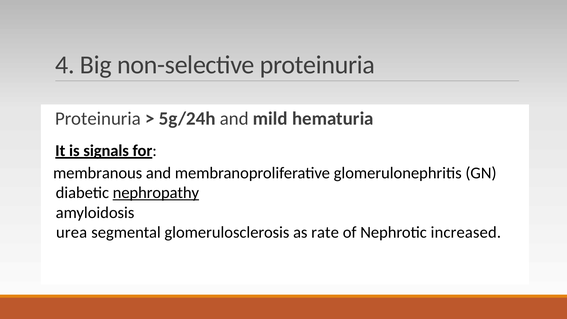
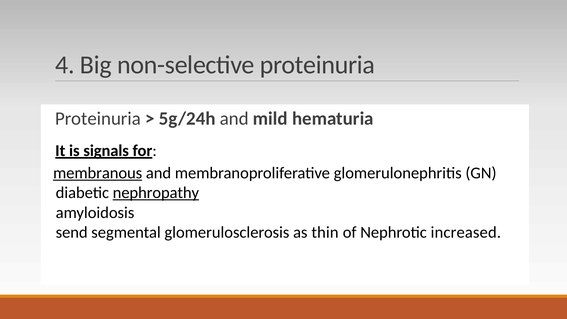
membranous underline: none -> present (98, 173)
urea: urea -> send (72, 232)
rate: rate -> thin (325, 232)
